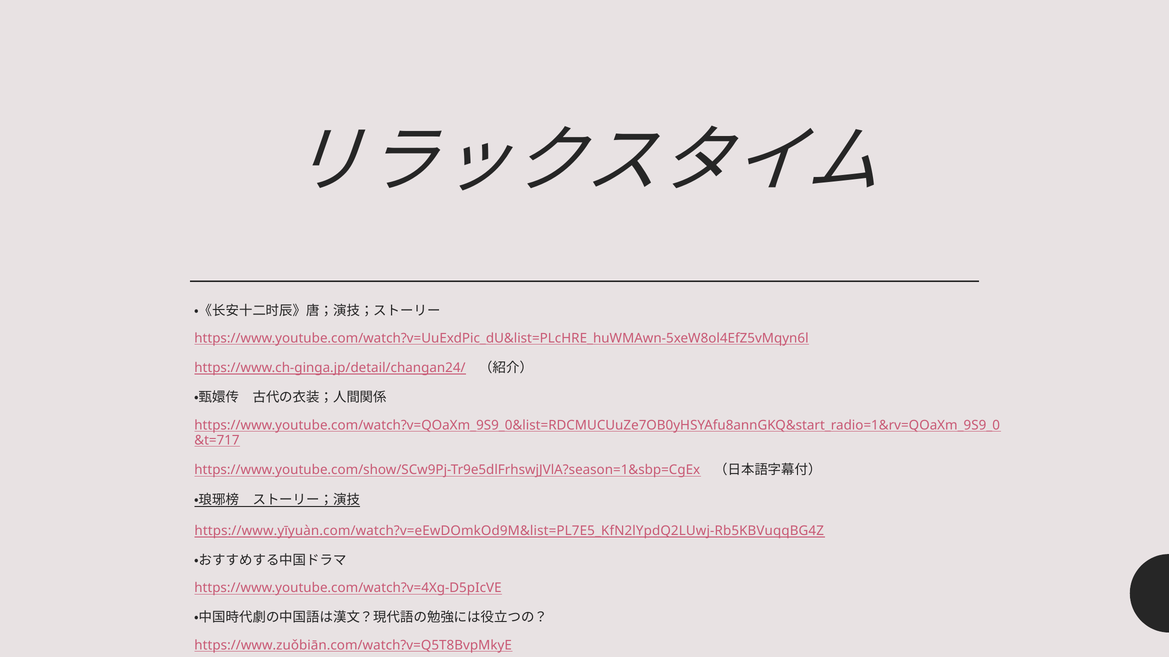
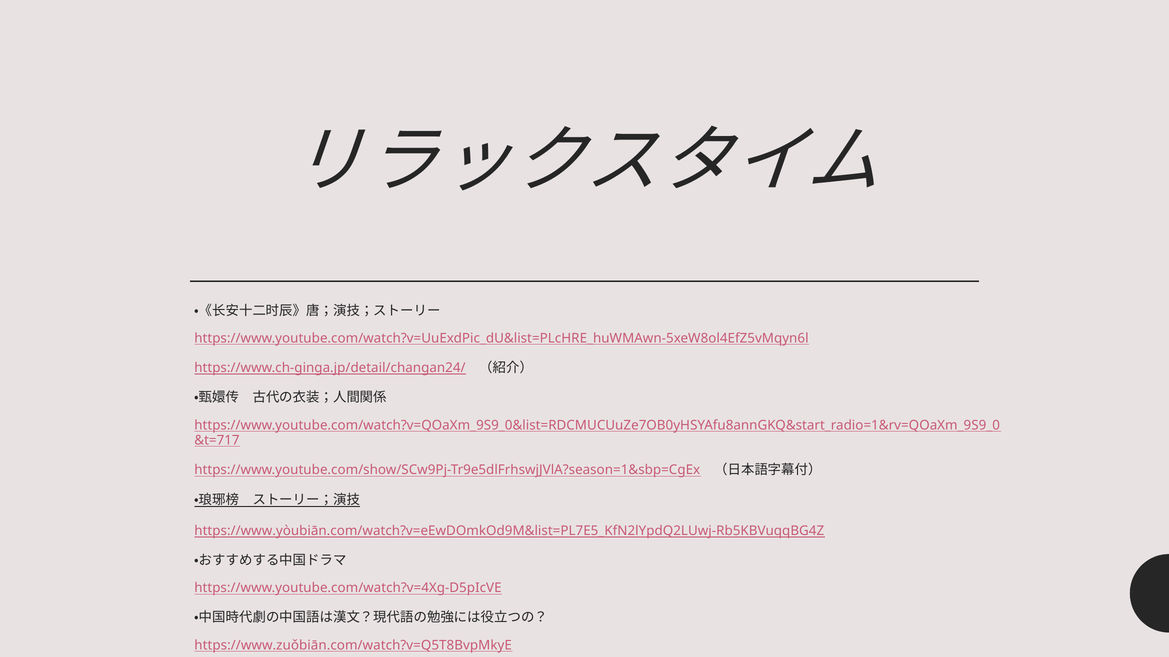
https://www.yīyuàn.com/watch?v=eEwDOmkOd9M&list=PL7E5_KfN2lYpdQ2LUwj-Rb5KBVuqqBG4Z: https://www.yīyuàn.com/watch?v=eEwDOmkOd9M&list=PL7E5_KfN2lYpdQ2LUwj-Rb5KBVuqqBG4Z -> https://www.yòubiān.com/watch?v=eEwDOmkOd9M&list=PL7E5_KfN2lYpdQ2LUwj-Rb5KBVuqqBG4Z (509, 531)
